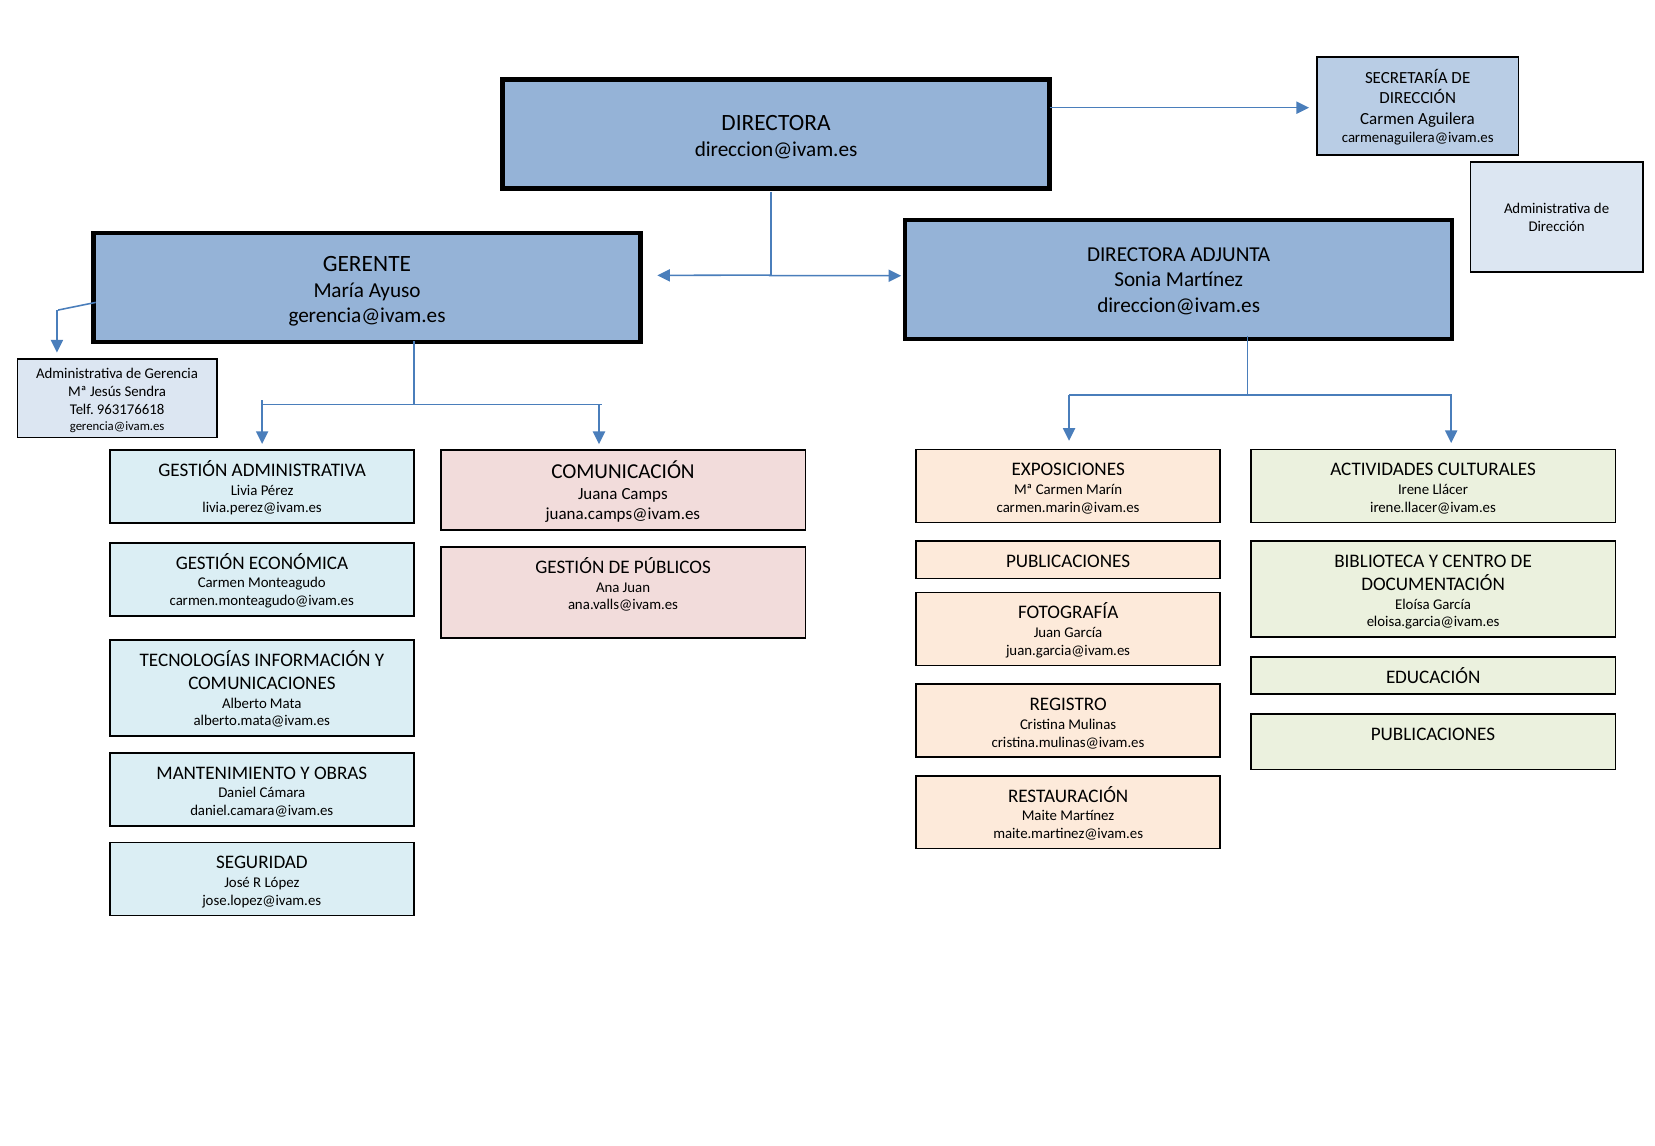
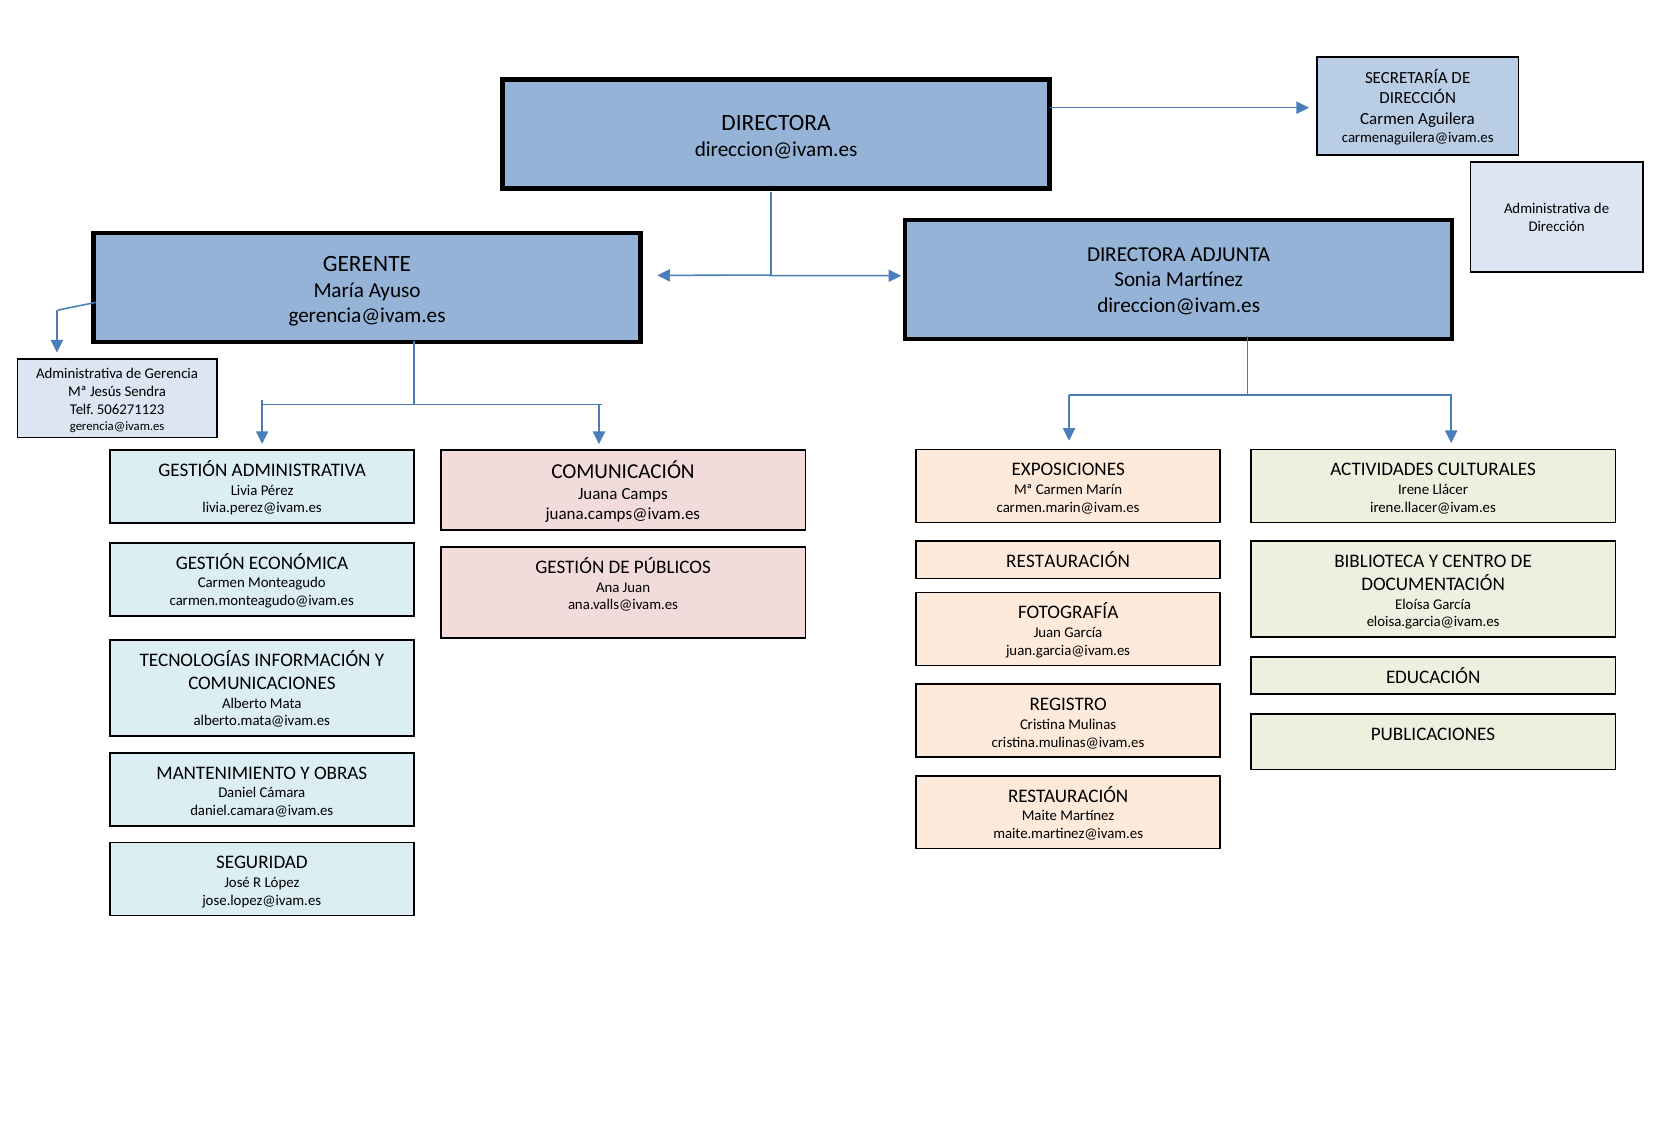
963176618: 963176618 -> 506271123 (131, 409)
PUBLICACIONES: PUBLICACIONES -> RESTAURACIÓN (1068, 561)
